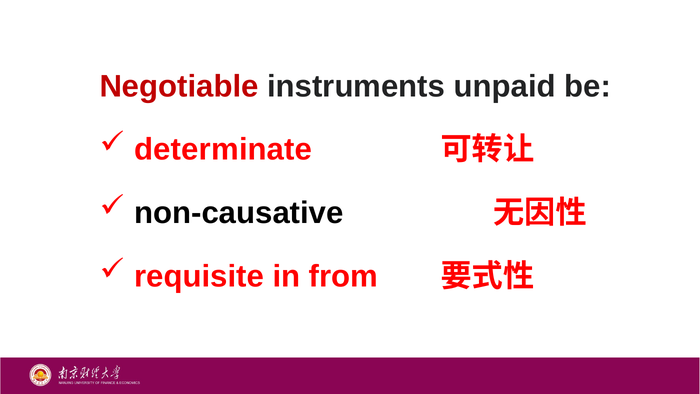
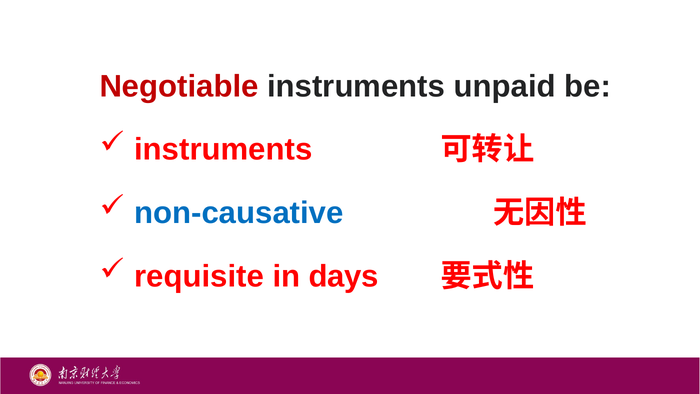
determinate: determinate -> instruments (223, 150)
non-causative colour: black -> blue (239, 213)
from: from -> days (344, 276)
